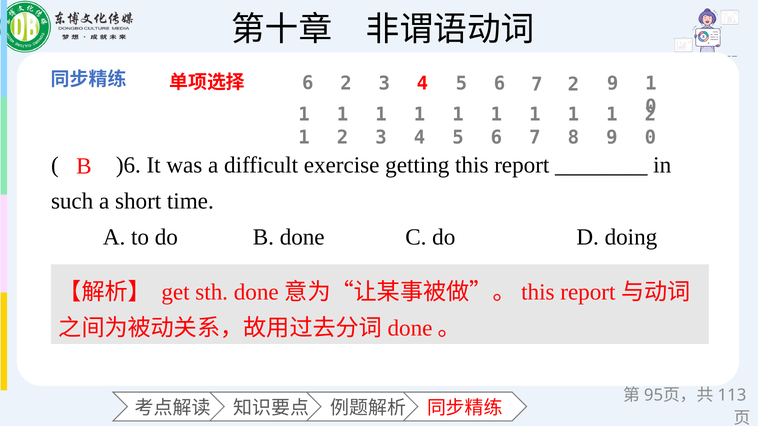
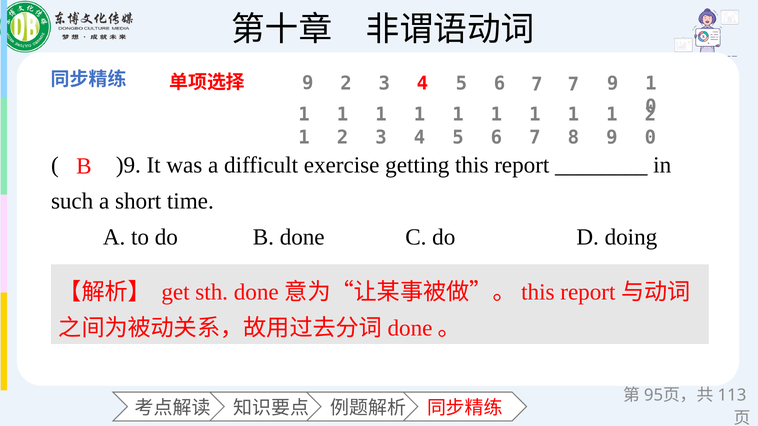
6: 6 -> 9 (308, 83)
7 2: 2 -> 7 (573, 85)
)6: )6 -> )9 (128, 165)
